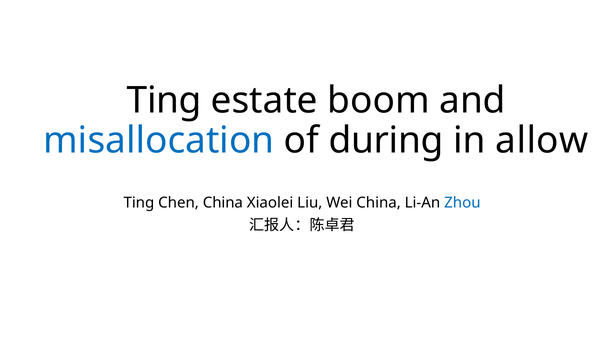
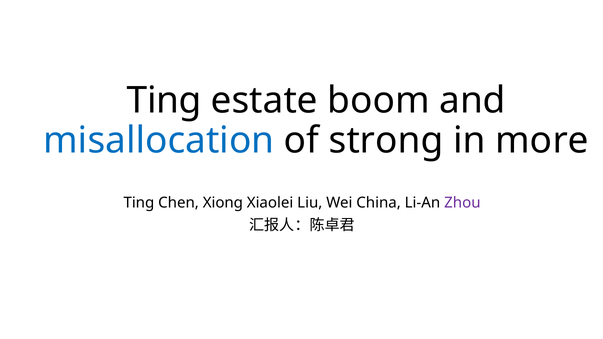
during: during -> strong (386, 140)
allow: allow -> more (542, 140)
Chen China: China -> Xiong (223, 203)
Zhou colour: blue -> purple (462, 203)
